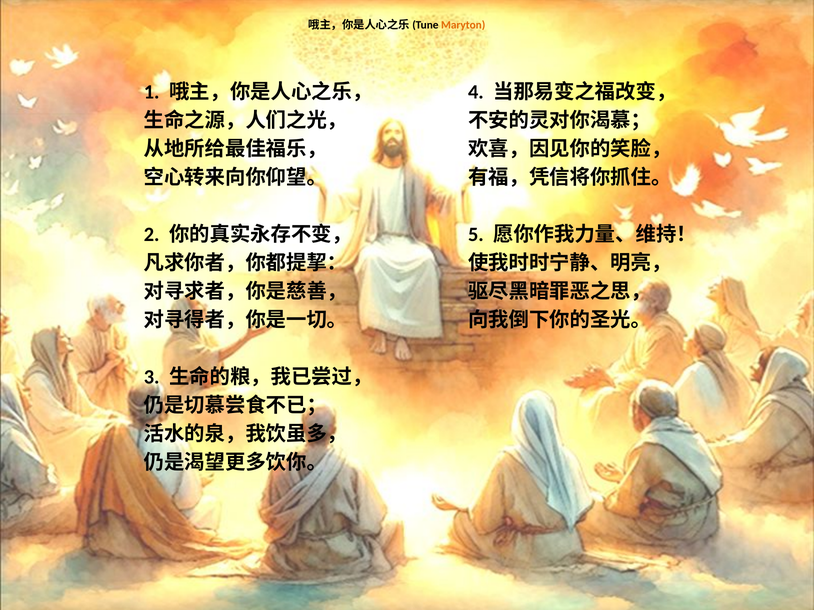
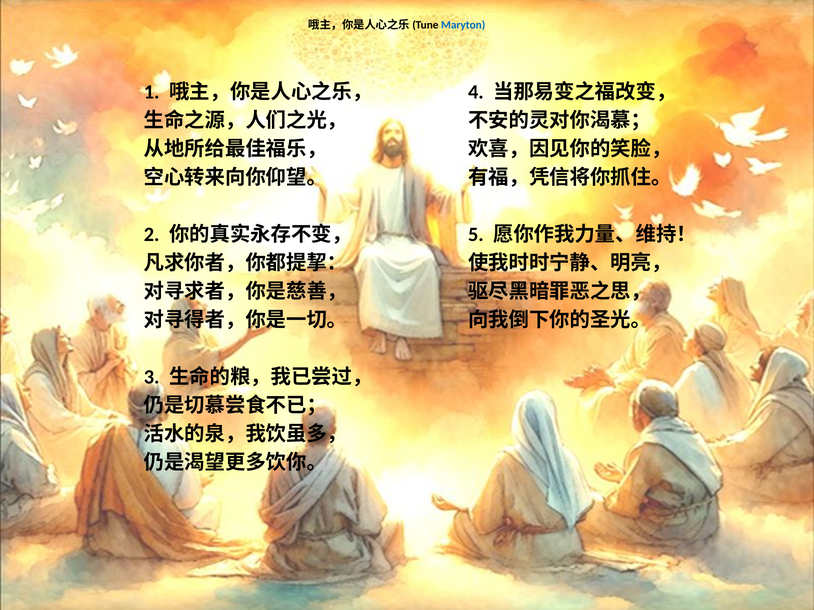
Maryton colour: orange -> blue (463, 25)
